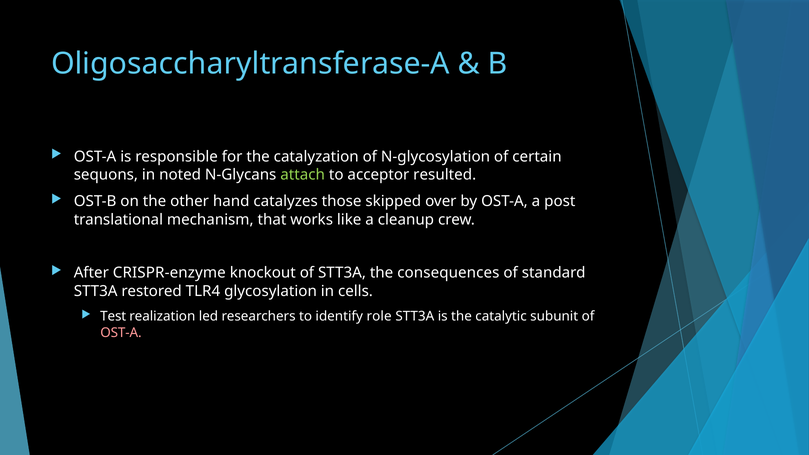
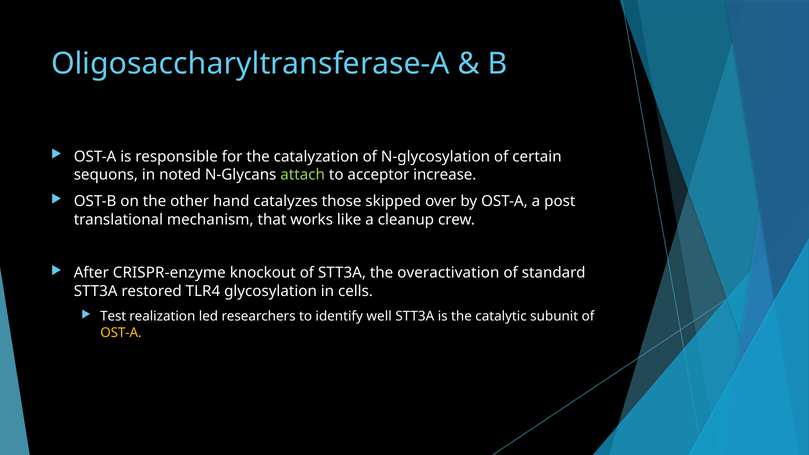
resulted: resulted -> increase (445, 175)
consequences: consequences -> overactivation (448, 273)
role: role -> well (379, 317)
OST-A colour: pink -> yellow (121, 333)
